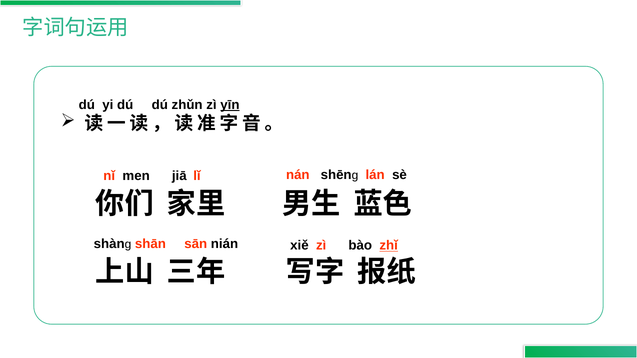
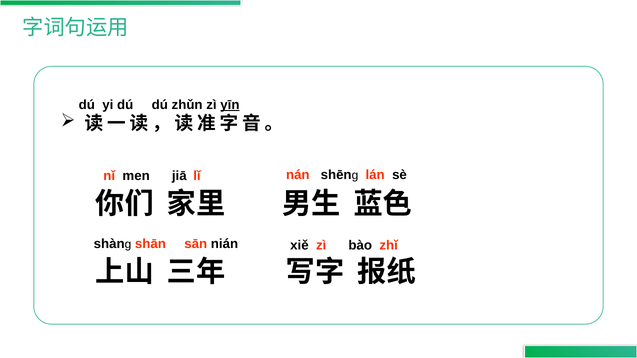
zhǐ underline: present -> none (389, 246)
